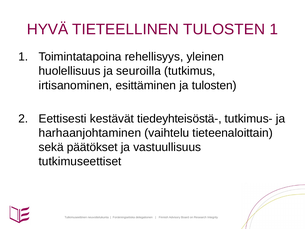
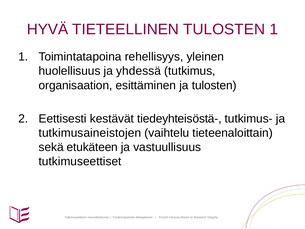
seuroilla: seuroilla -> yhdessä (139, 71)
irtisanominen: irtisanominen -> organisaation (75, 85)
harhaanjohtaminen: harhaanjohtaminen -> tutkimusaineistojen (90, 133)
päätökset: päätökset -> etukäteen (92, 147)
